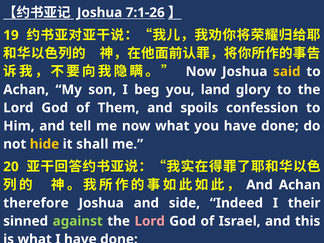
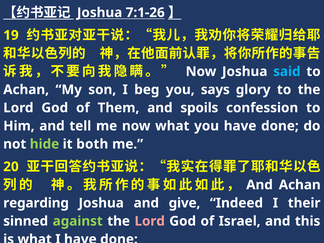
said colour: yellow -> light blue (287, 72)
land: land -> says (215, 90)
hide colour: yellow -> light green (44, 144)
shall: shall -> both (92, 144)
therefore: therefore -> regarding (36, 203)
side: side -> give (184, 203)
